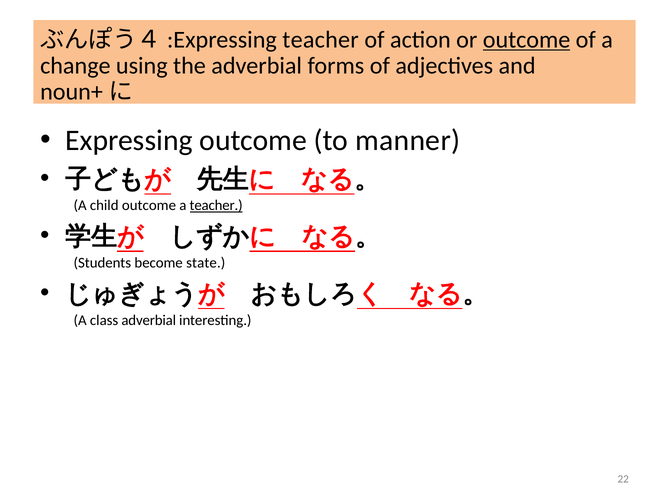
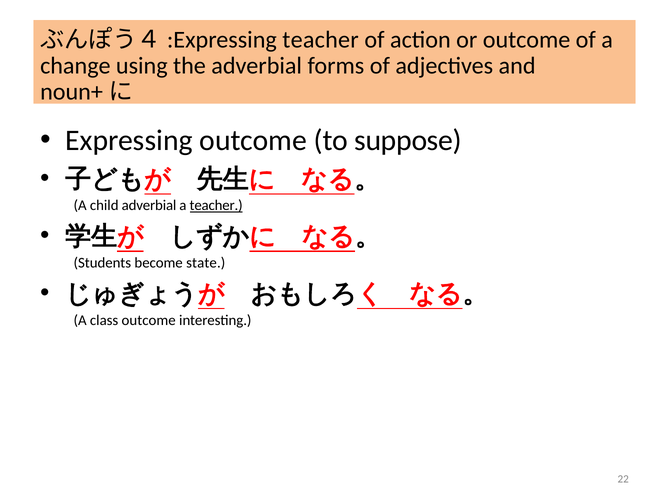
outcome underline: present -> none (527, 40)
manner: manner -> suppose (408, 140)
child outcome: outcome -> adverbial (149, 205)
class adverbial: adverbial -> outcome (149, 320)
